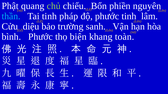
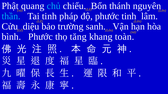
chủ colour: light green -> light blue (54, 6)
phiền: phiền -> thánh (120, 6)
biện: biện -> tăng (78, 37)
